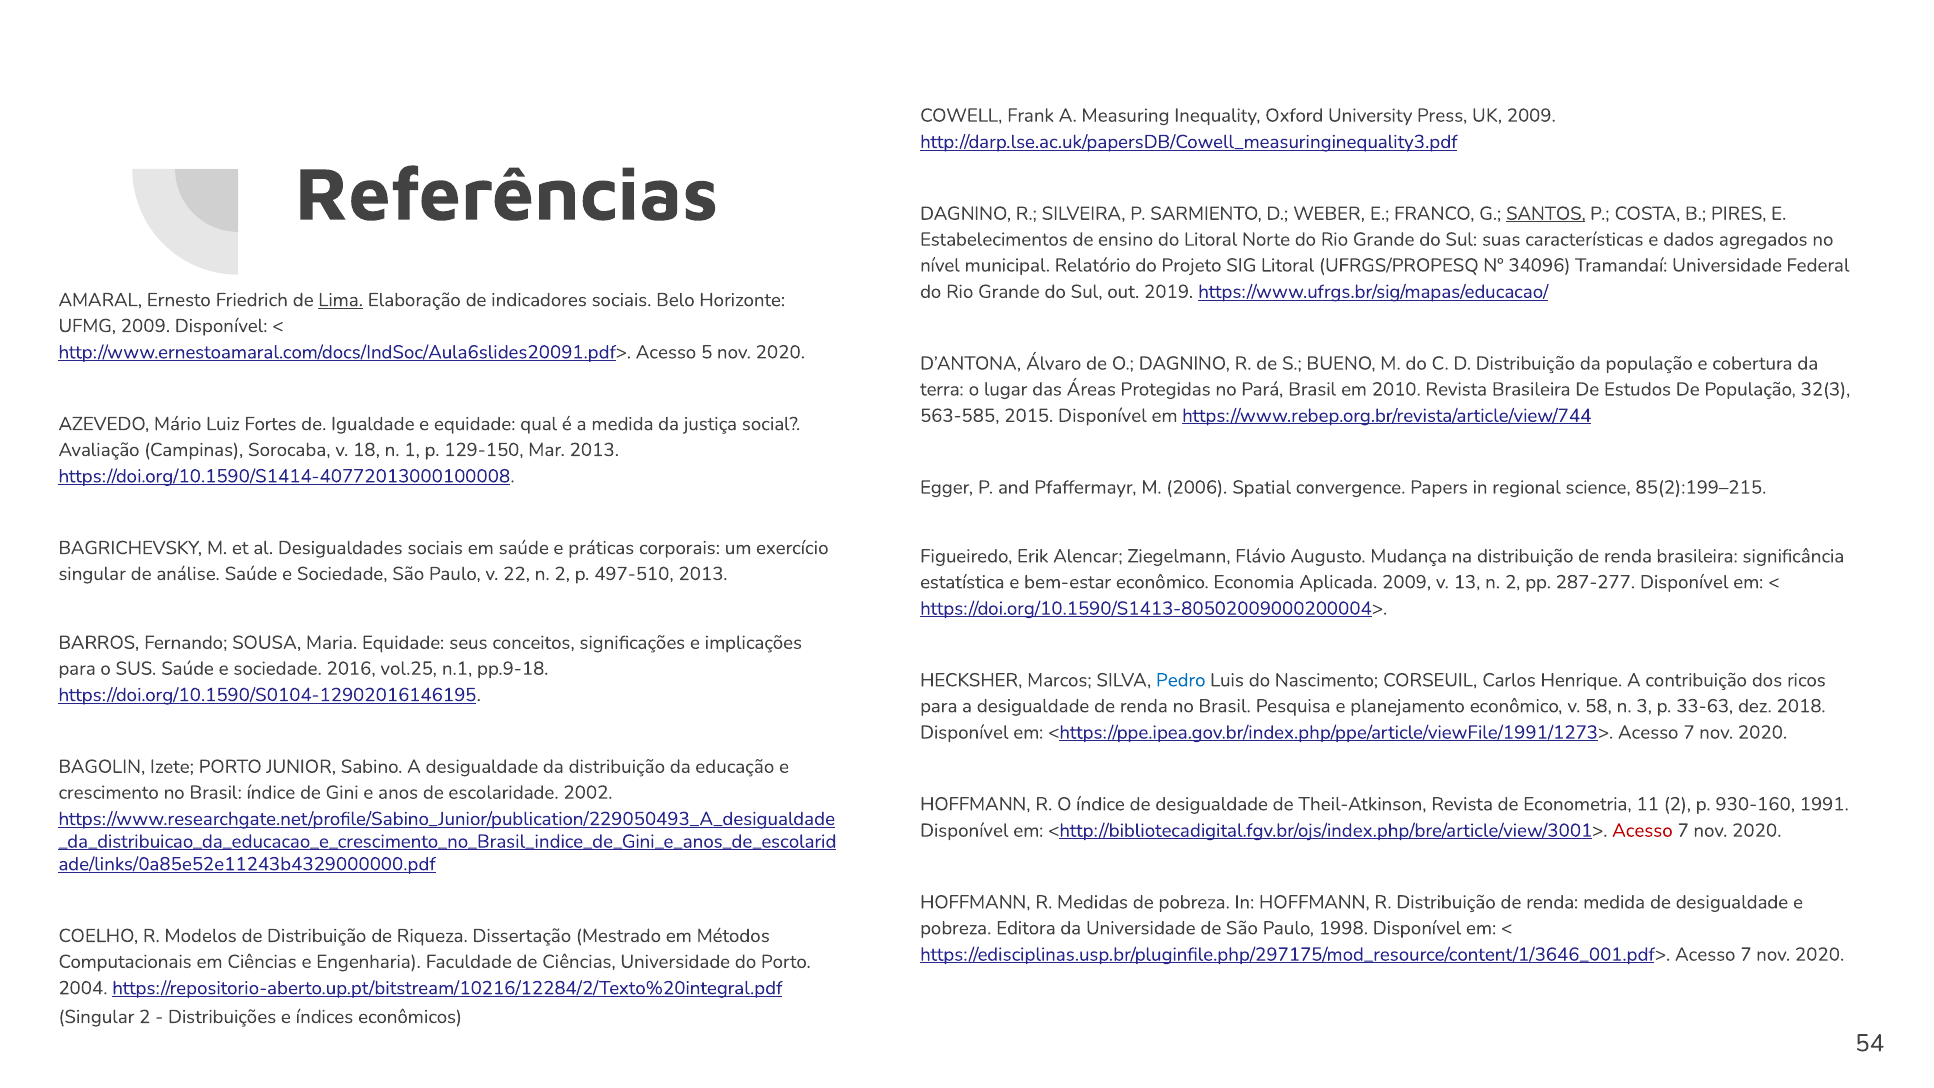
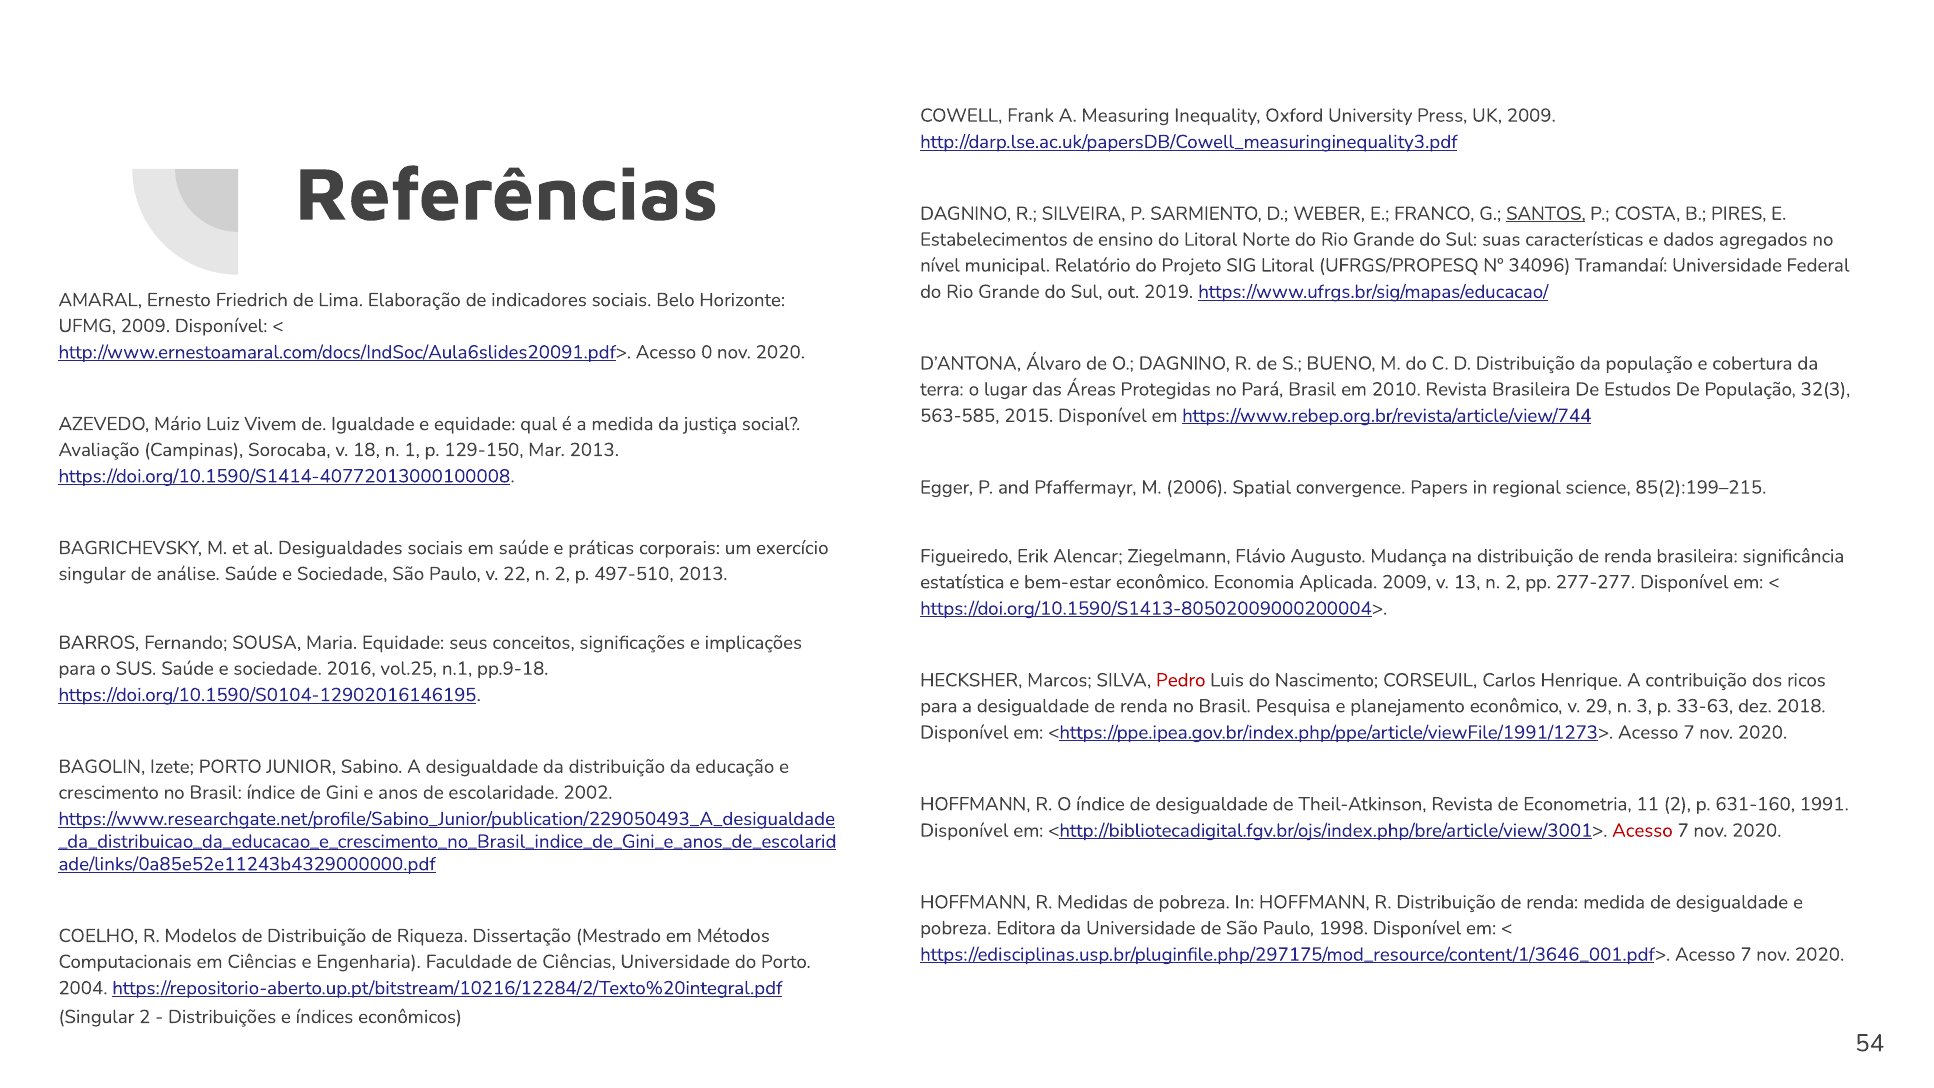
Lima underline: present -> none (341, 300)
5: 5 -> 0 (707, 352)
Fortes: Fortes -> Vivem (270, 424)
287-277: 287-277 -> 277-277 (1595, 582)
Pedro colour: blue -> red (1181, 680)
58: 58 -> 29 (1598, 706)
930-160: 930-160 -> 631-160 (1755, 804)
